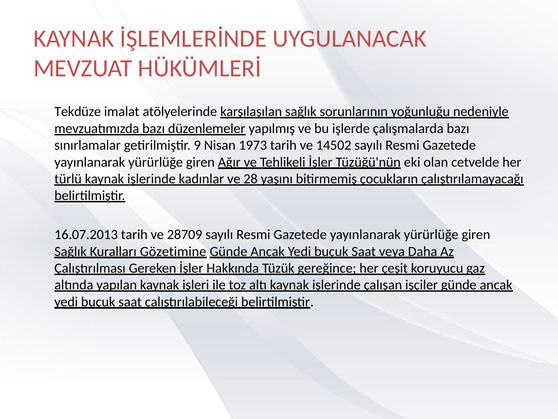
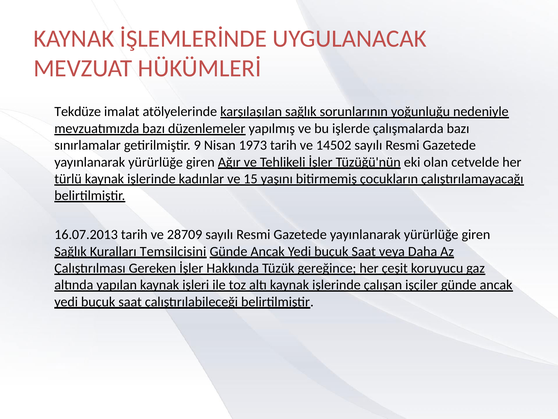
28: 28 -> 15 (251, 179)
Gözetimine: Gözetimine -> Temsilcisini (173, 251)
